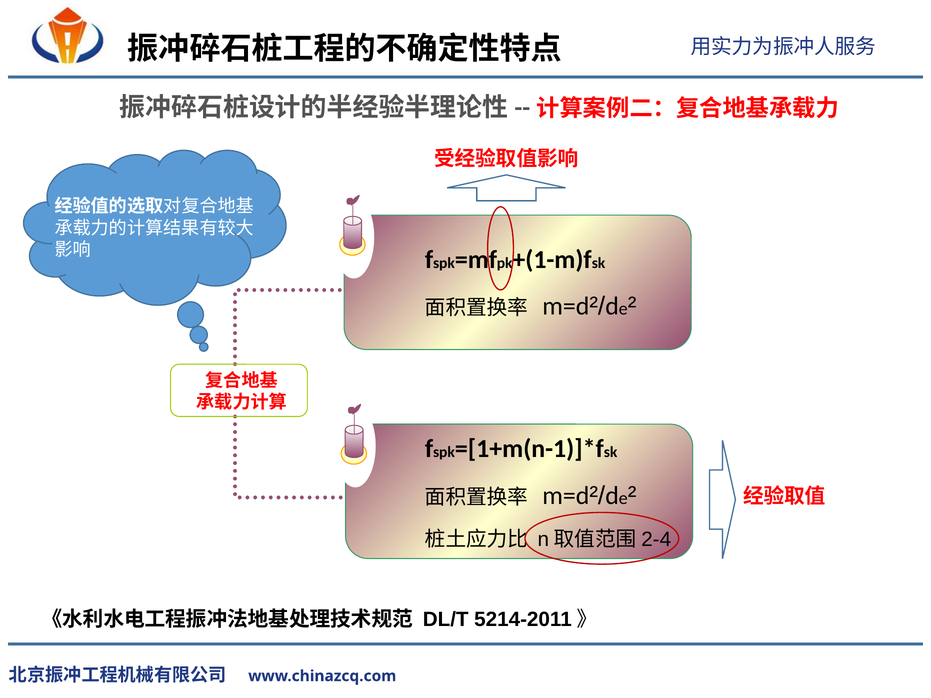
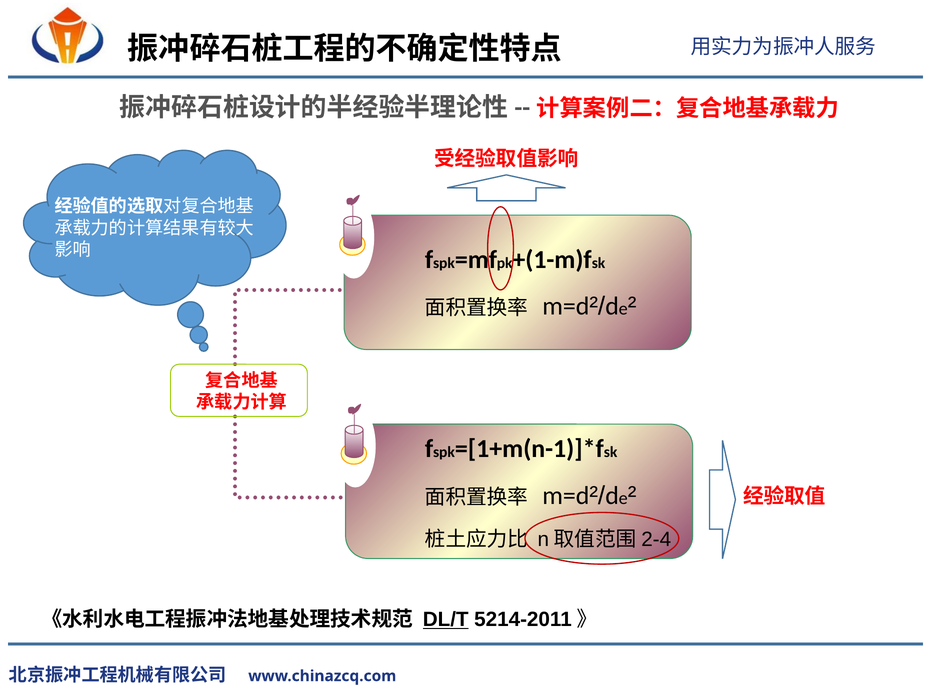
DL/T underline: none -> present (446, 620)
